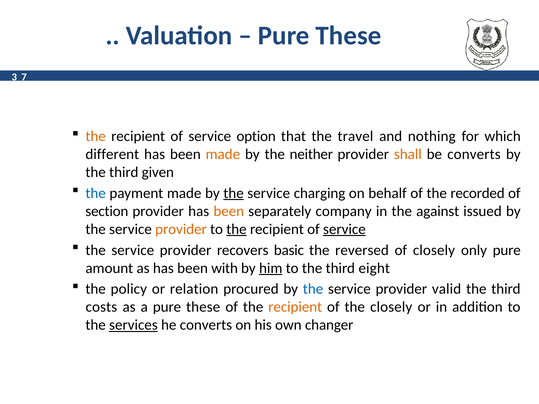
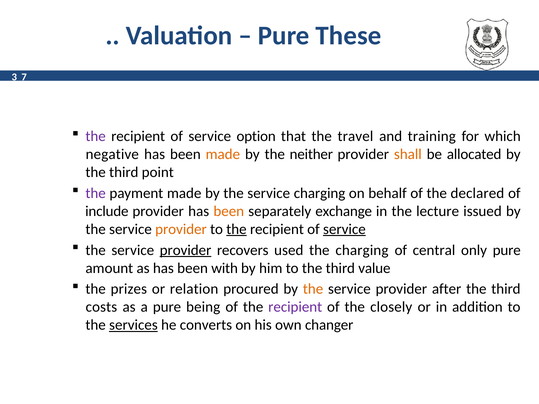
the colour: orange -> purple (96, 136)
nothing: nothing -> training (432, 136)
different: different -> negative (112, 154)
be converts: converts -> allocated (474, 154)
given: given -> point (158, 172)
the colour: blue -> purple (96, 193)
the underline: present -> none (234, 193)
recorded: recorded -> declared (477, 193)
section: section -> include (107, 211)
company: company -> exchange (344, 211)
against: against -> lecture (438, 211)
provider underline: none -> present (186, 250)
basic: basic -> used (289, 250)
the reversed: reversed -> charging (362, 250)
of closely: closely -> central (434, 250)
him underline: present -> none (271, 268)
eight: eight -> value (374, 268)
policy: policy -> prizes (129, 289)
the colour: blue -> orange (313, 289)
valid: valid -> after (447, 289)
a pure these: these -> being (203, 307)
recipient colour: orange -> purple (295, 307)
